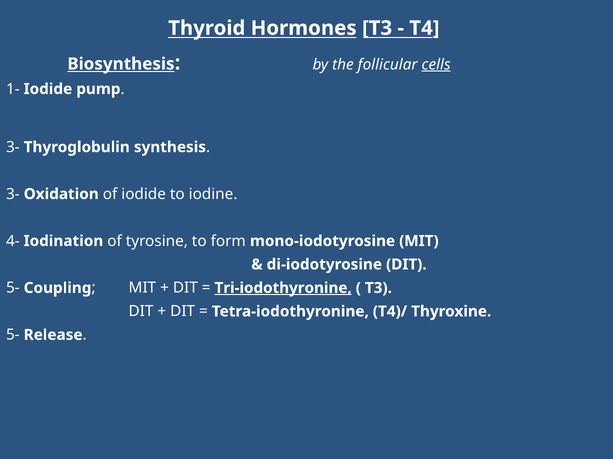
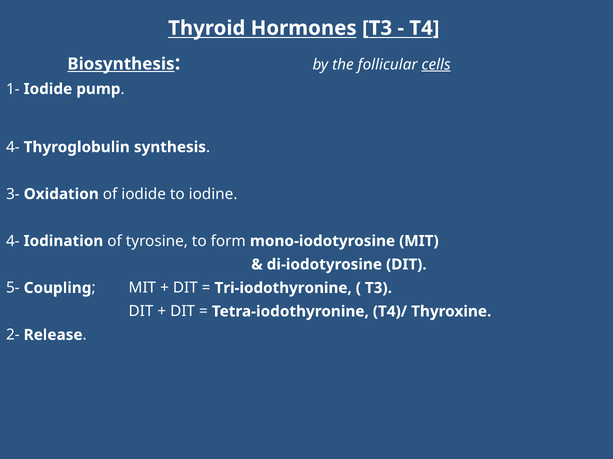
3-: 3- -> 4- (13, 147)
Tri-iodothyronine underline: present -> none (283, 288)
5-: 5- -> 2- (13, 335)
